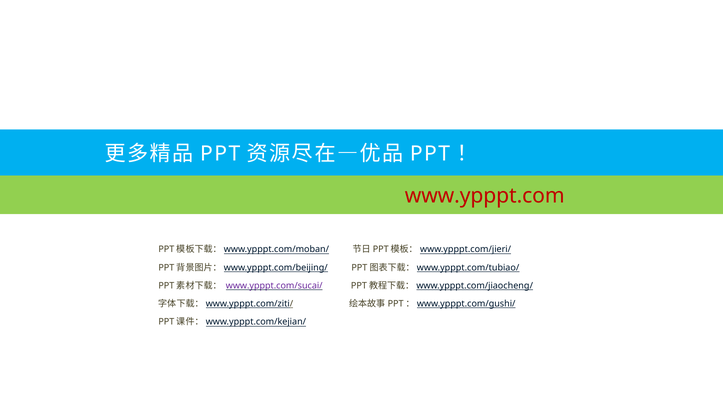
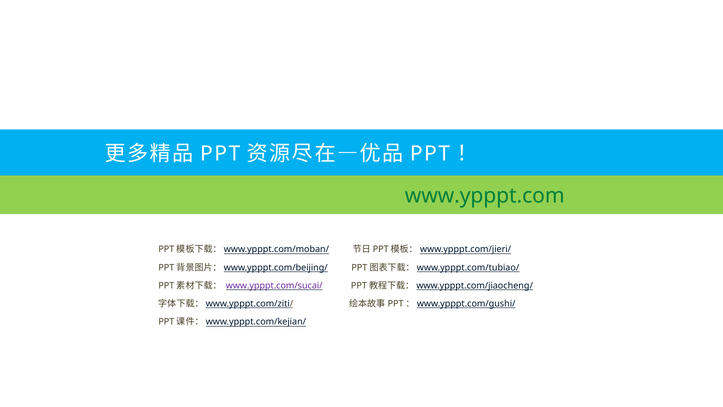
www.ypppt.com colour: red -> green (485, 196)
